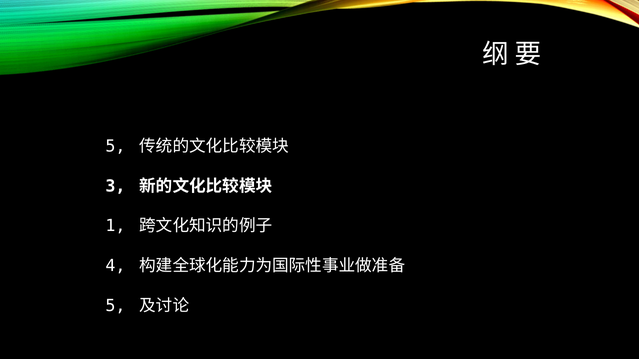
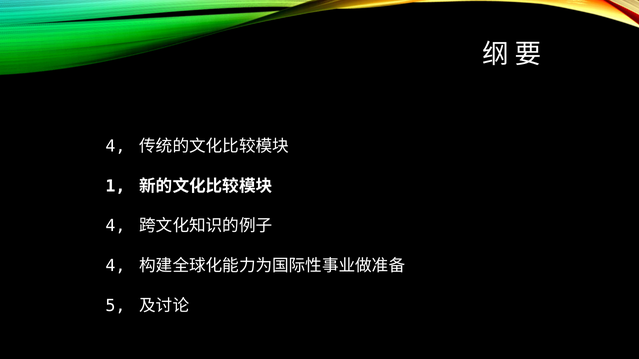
5: 5 -> 4 (115, 146)
3: 3 -> 1 (115, 186)
1: 1 -> 4 (115, 226)
